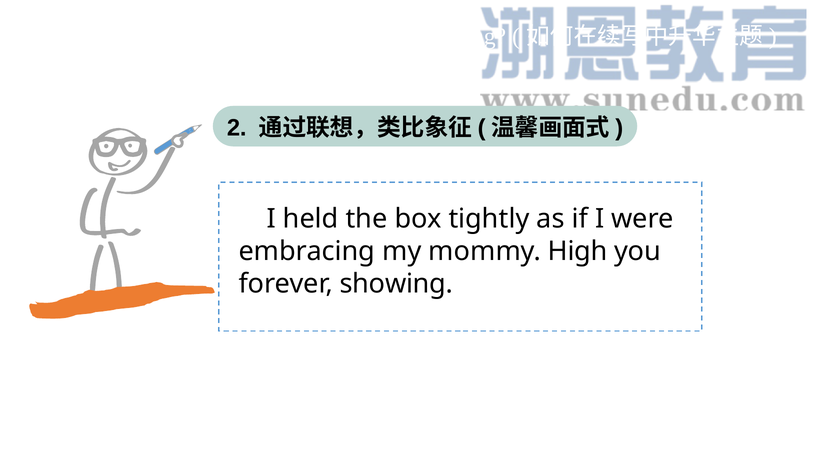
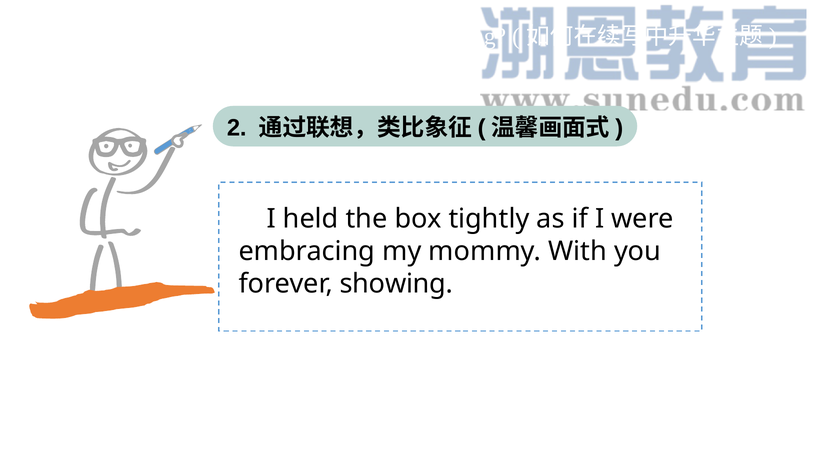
High: High -> With (578, 251)
